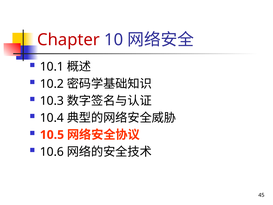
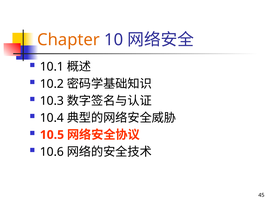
Chapter colour: red -> orange (68, 40)
